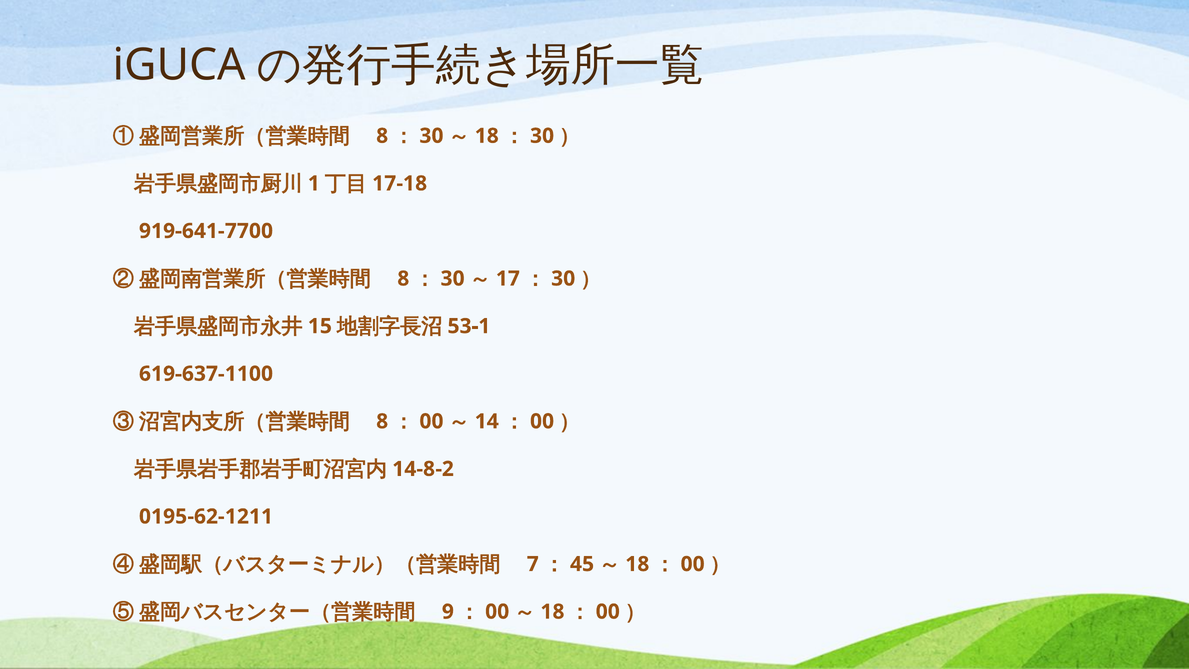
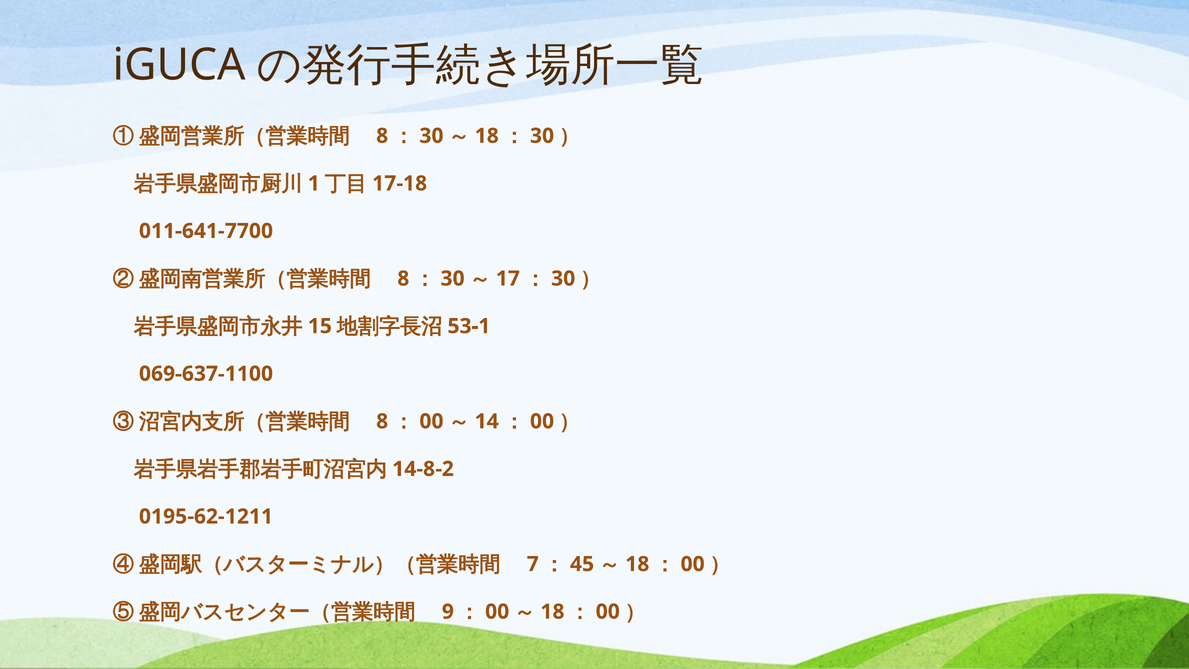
919-641-7700: 919-641-7700 -> 011-641-7700 (206, 231)
619-637-1100: 619-637-1100 -> 069-637-1100 (206, 374)
